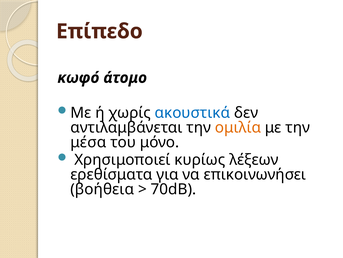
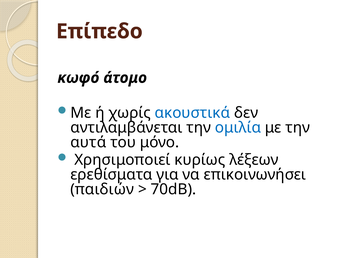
ομιλία colour: orange -> blue (238, 127)
μέσα: μέσα -> αυτά (88, 142)
βοήθεια: βοήθεια -> παιδιών (102, 189)
